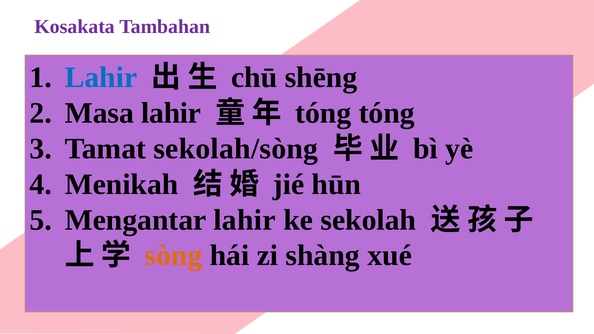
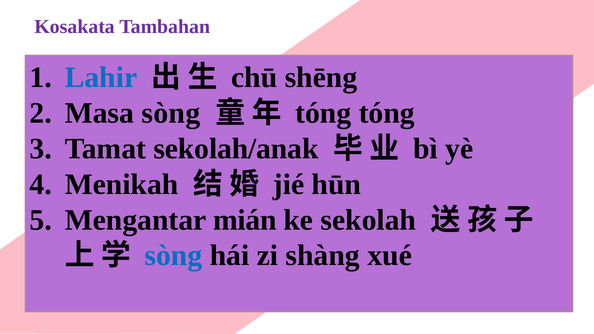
Masa lahir: lahir -> sòng (171, 113)
sekolah/sòng: sekolah/sòng -> sekolah/anak (236, 149)
Mengantar lahir: lahir -> mián (245, 220)
sòng colour: orange -> blue (173, 256)
